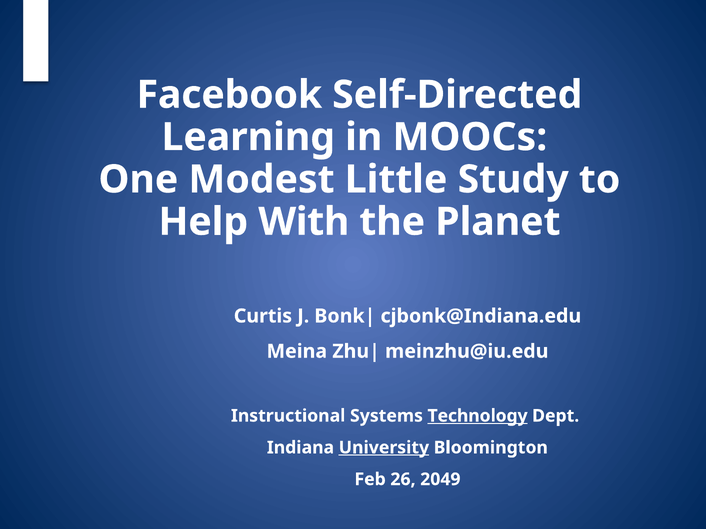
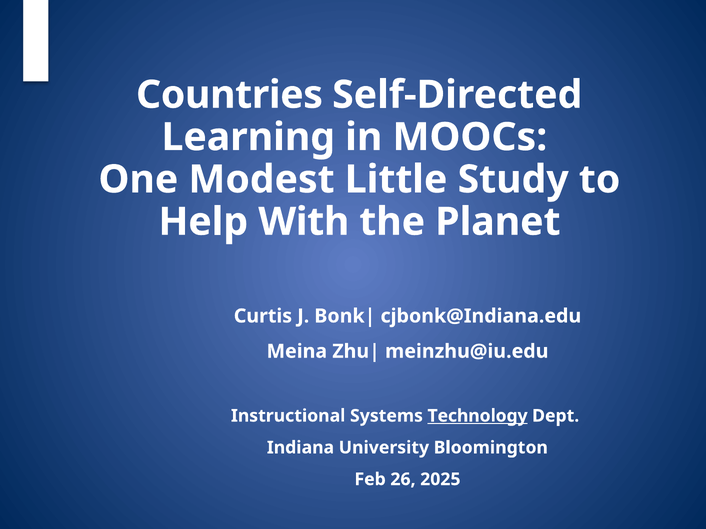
Facebook: Facebook -> Countries (229, 95)
University underline: present -> none (384, 448)
2049: 2049 -> 2025 (440, 480)
